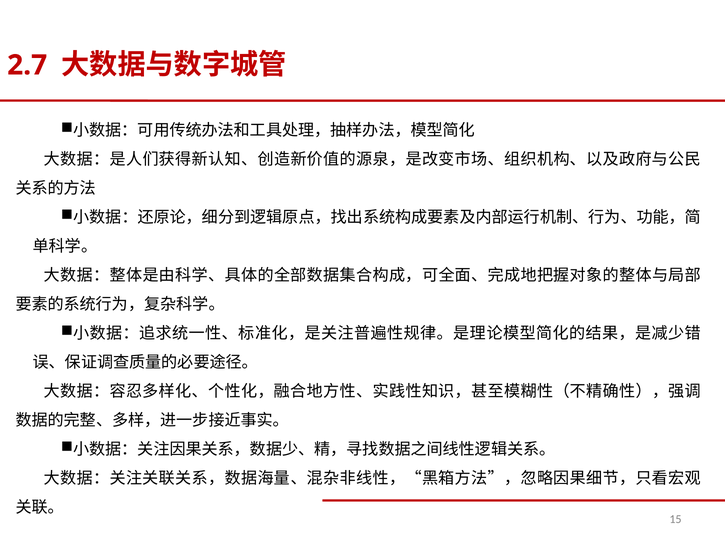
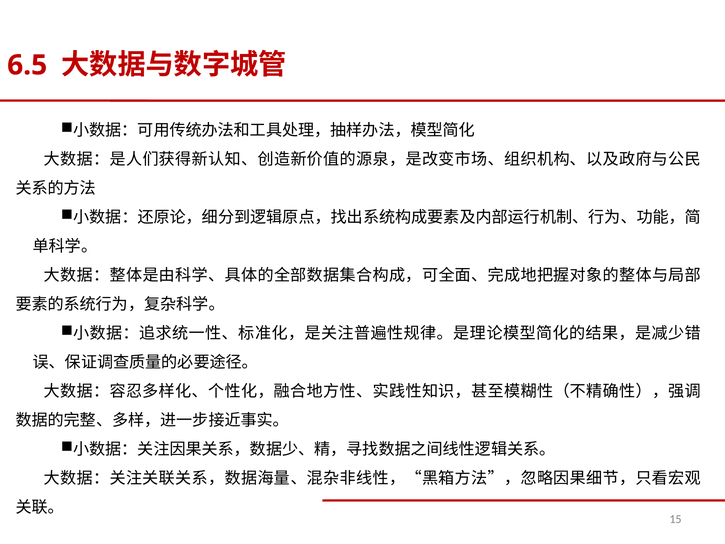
2.7: 2.7 -> 6.5 (27, 65)
